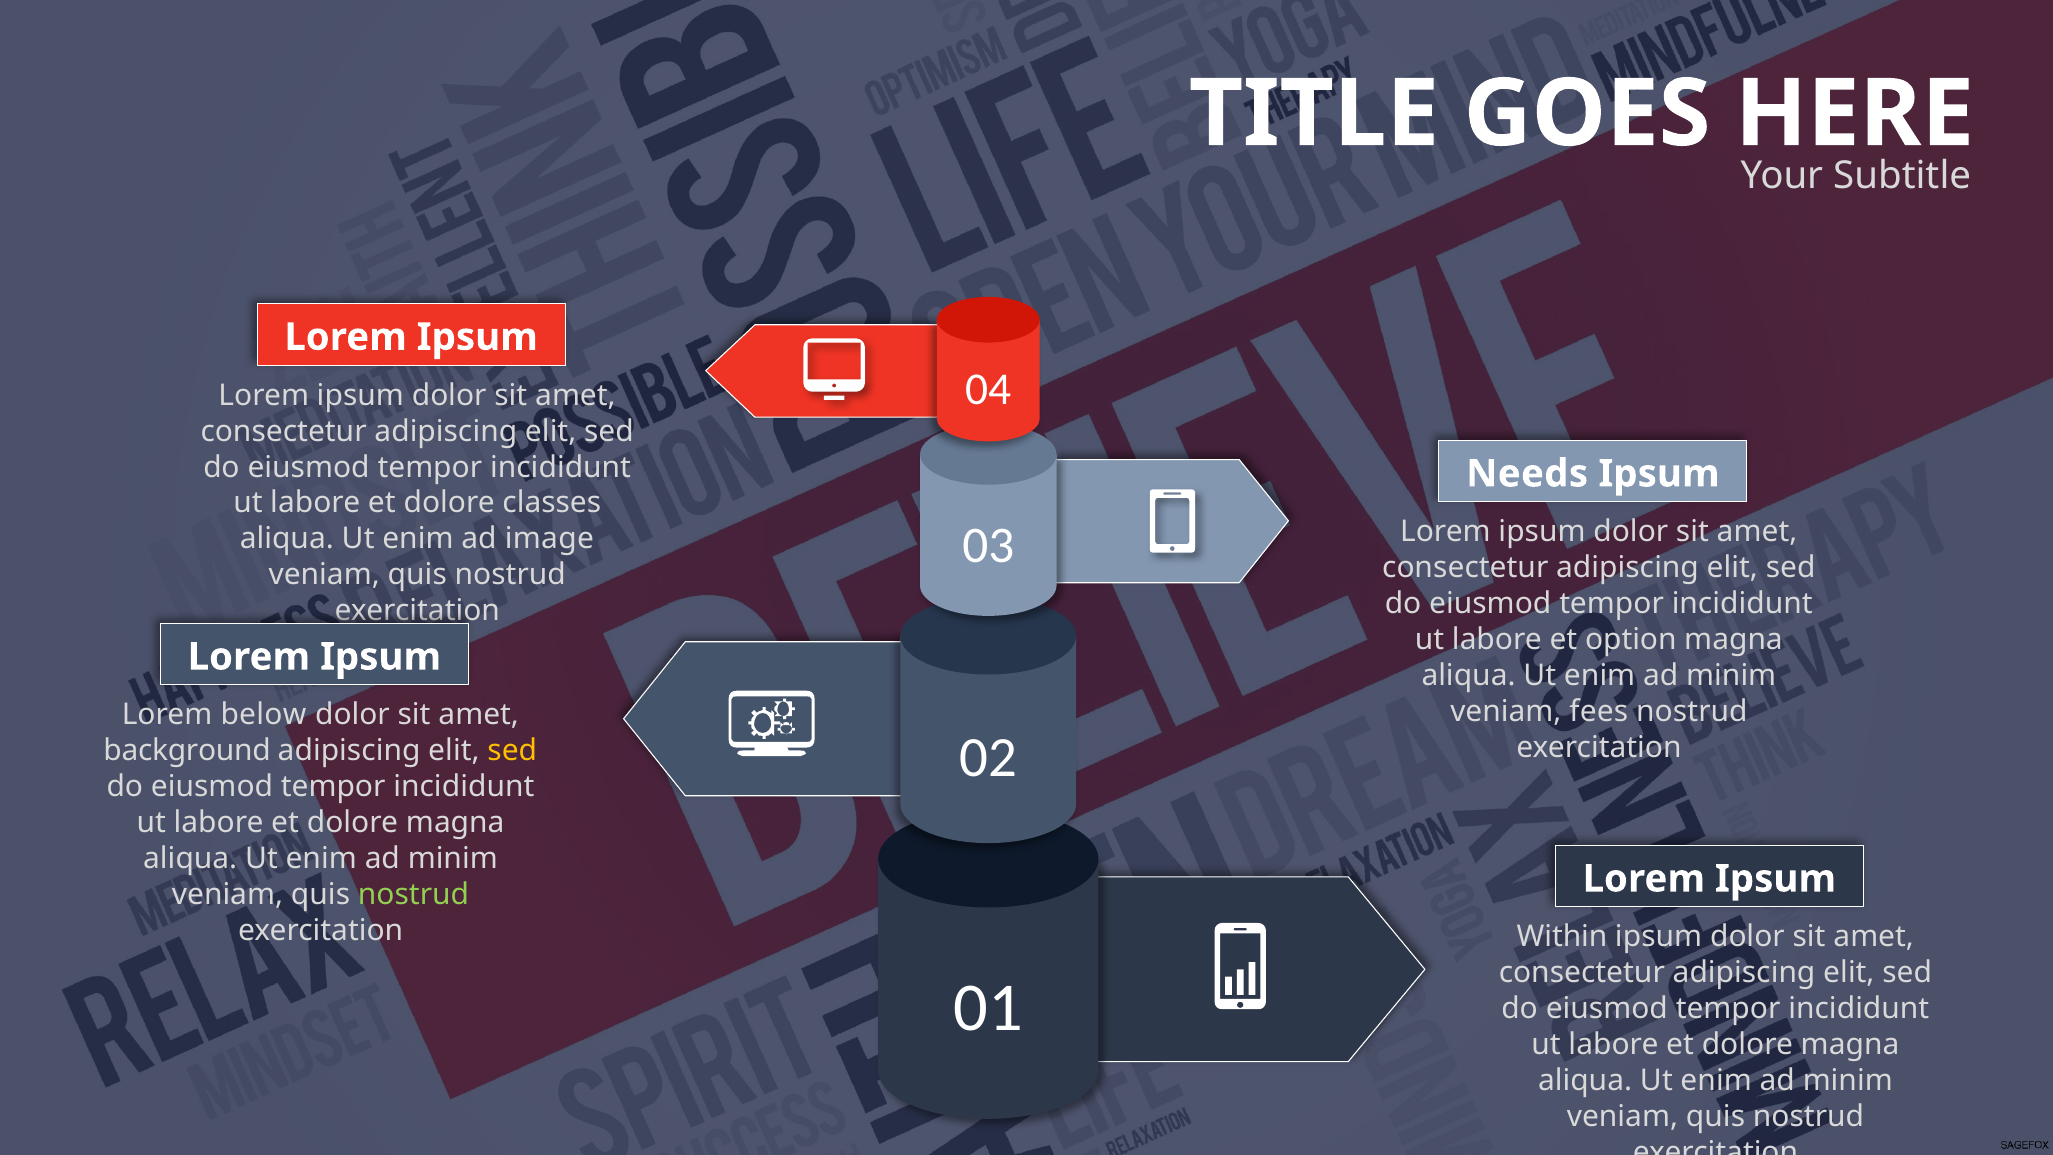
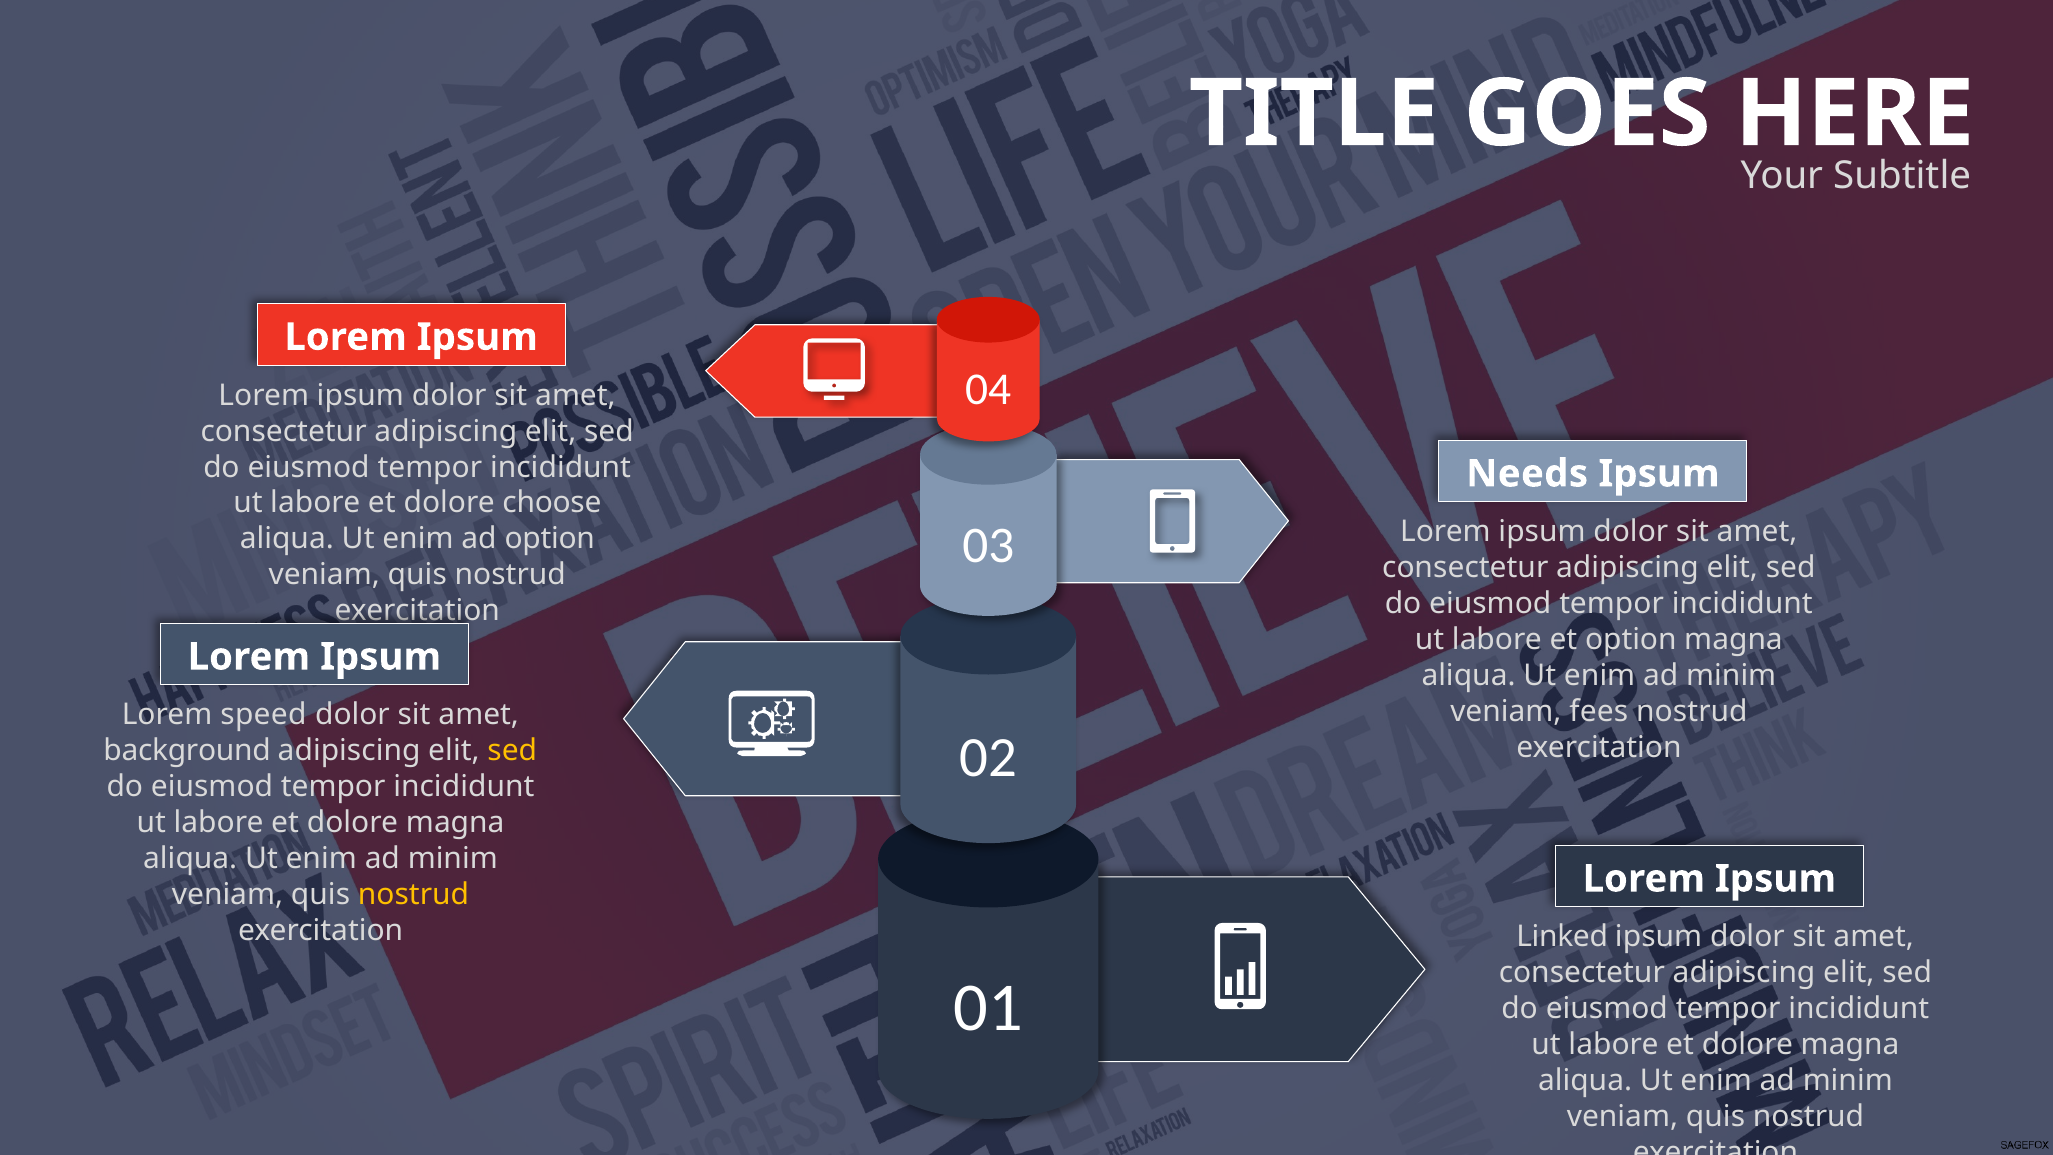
classes: classes -> choose (552, 503)
ad image: image -> option (550, 539)
below: below -> speed (263, 715)
nostrud colour: light green -> yellow (414, 895)
Within: Within -> Linked (1562, 937)
